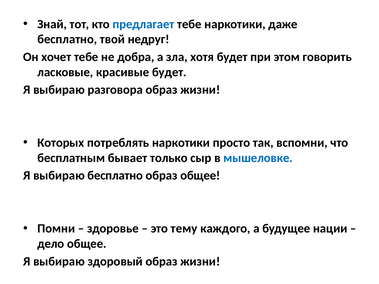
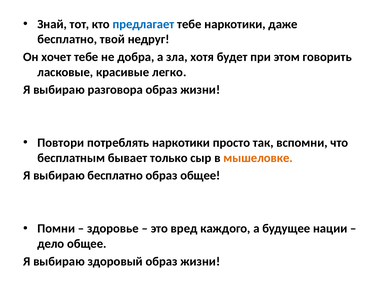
красивые будет: будет -> легко (169, 72)
Которых: Которых -> Повтори (61, 143)
мышеловке colour: blue -> orange (258, 158)
тему: тему -> вред (184, 229)
